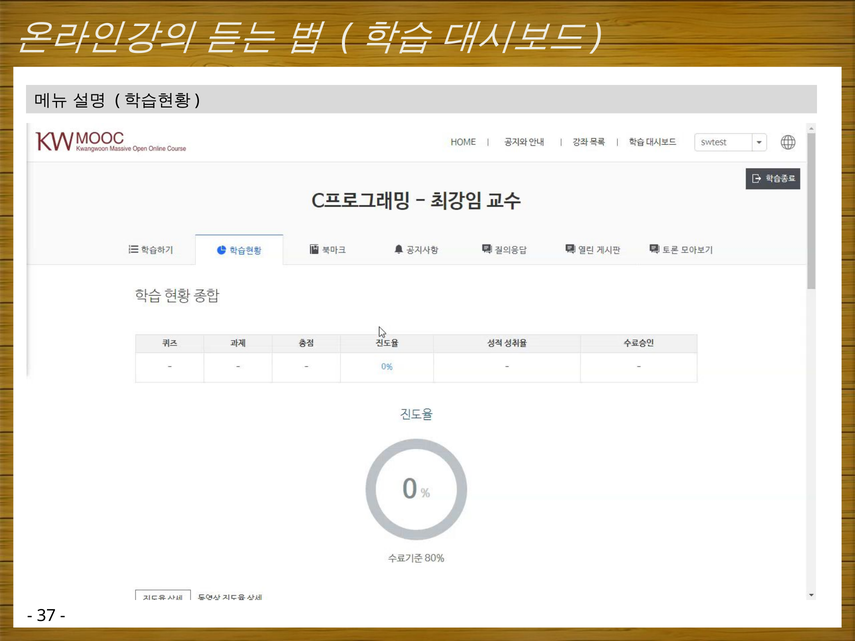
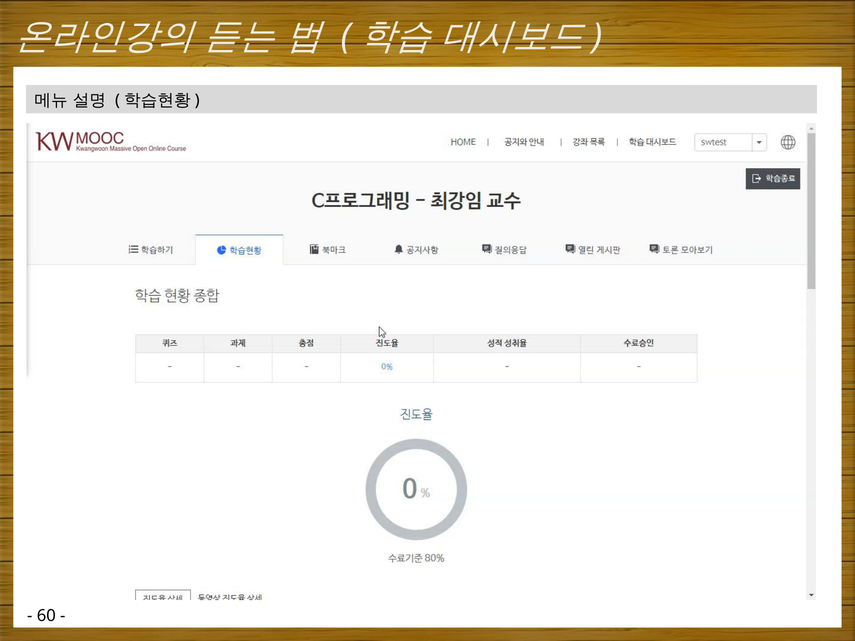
37: 37 -> 60 (46, 616)
